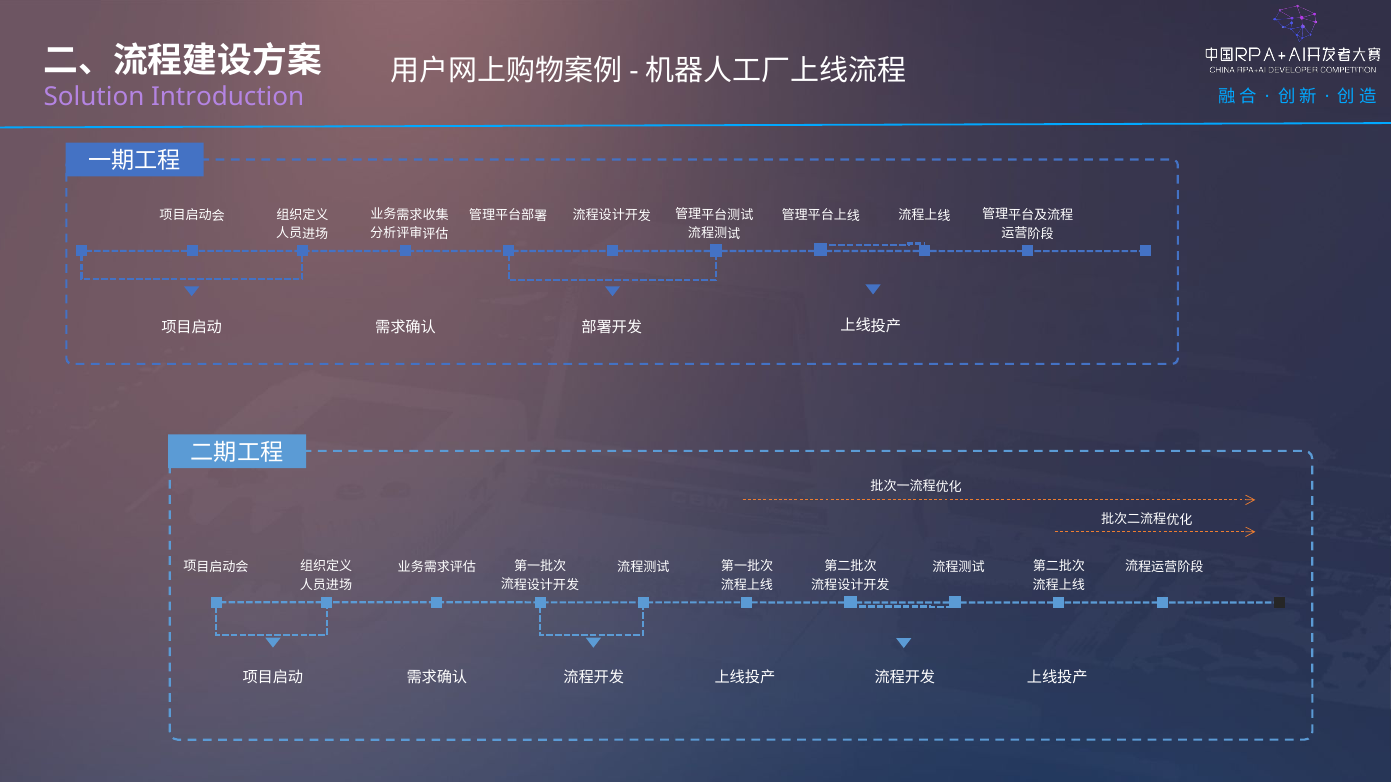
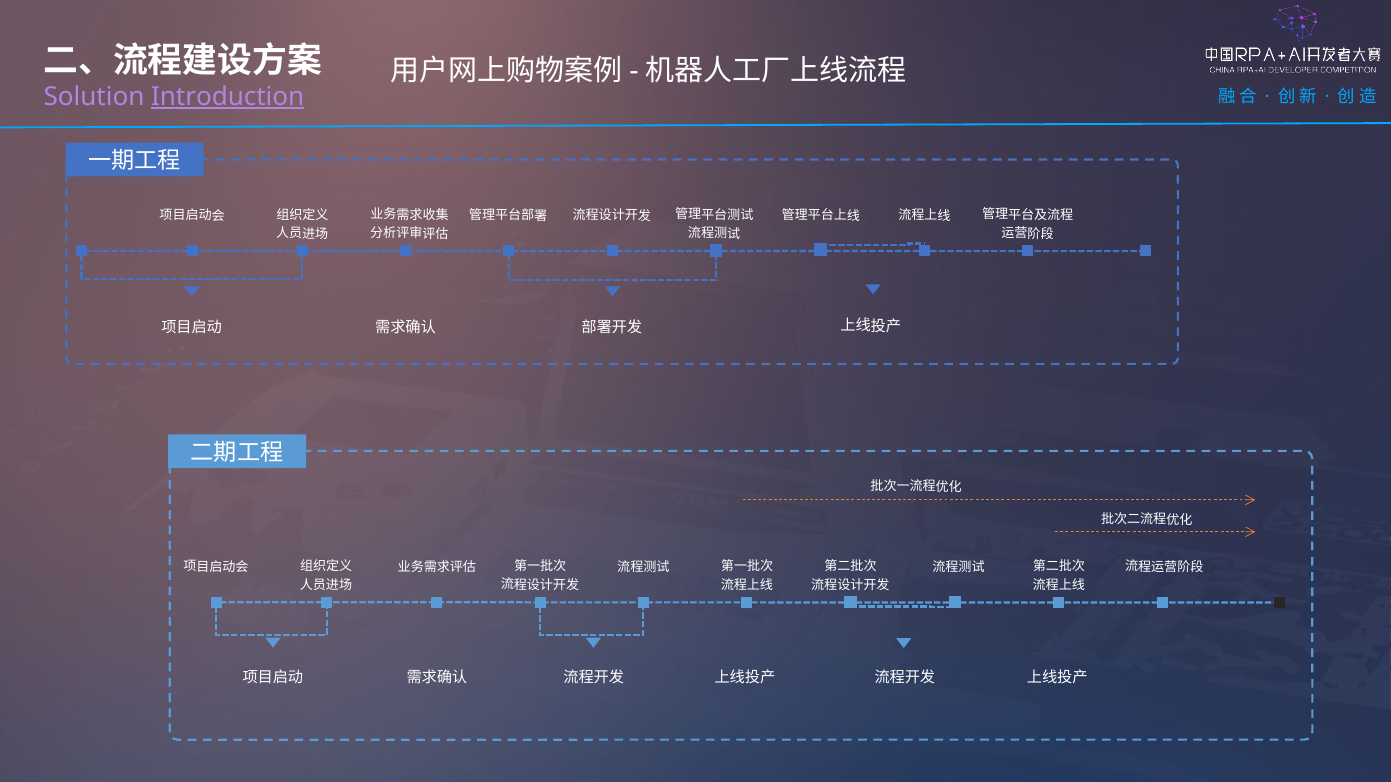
Introduction underline: none -> present (228, 97)
